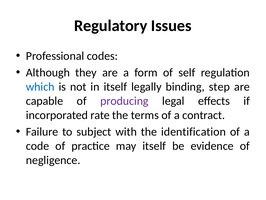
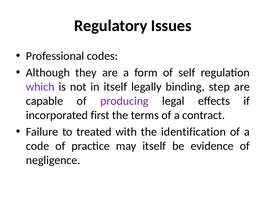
which colour: blue -> purple (40, 87)
rate: rate -> first (100, 115)
subject: subject -> treated (94, 131)
